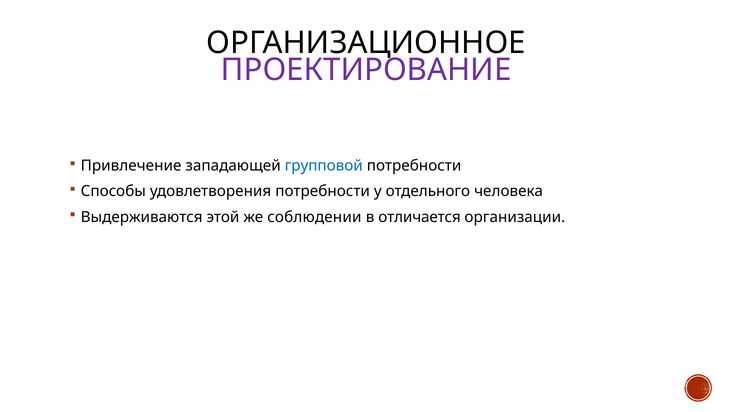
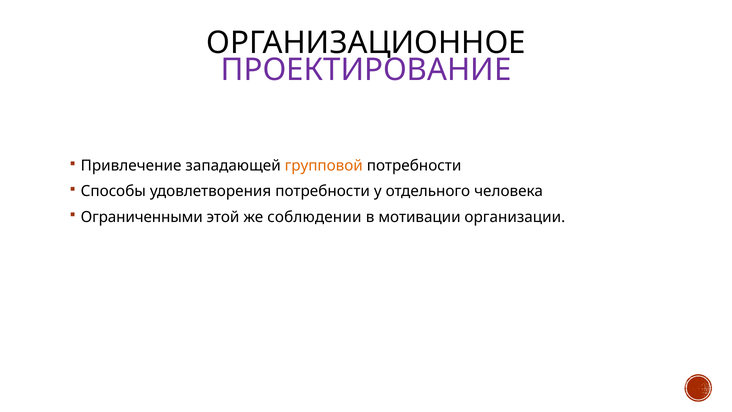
групповой colour: blue -> orange (324, 166)
Выдерживаются: Выдерживаются -> Ограниченными (142, 217)
отличается: отличается -> мотивации (419, 217)
